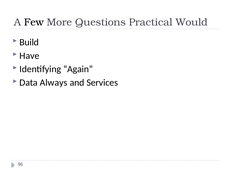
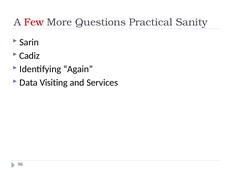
Few colour: black -> red (34, 22)
Would: Would -> Sanity (192, 22)
Build: Build -> Sarin (29, 42)
Have: Have -> Cadiz (29, 56)
Always: Always -> Visiting (54, 83)
